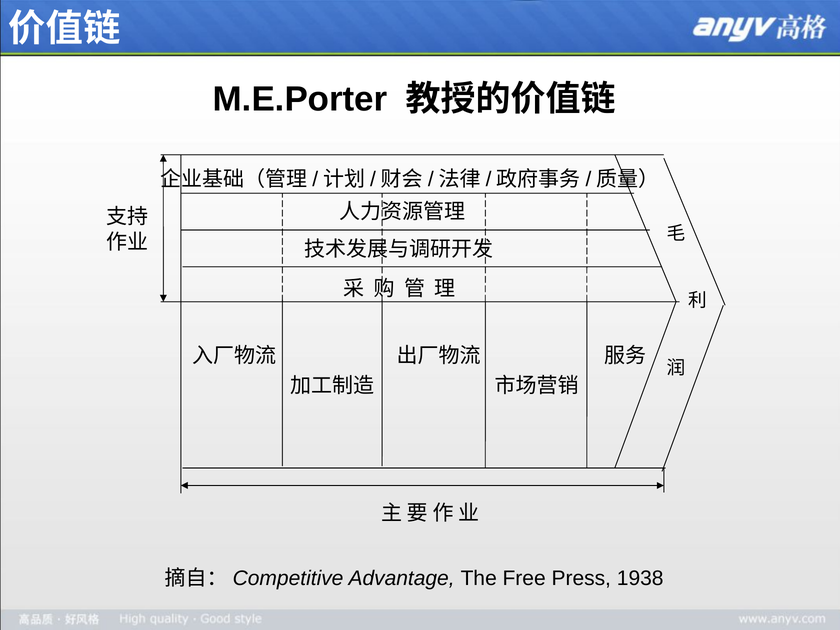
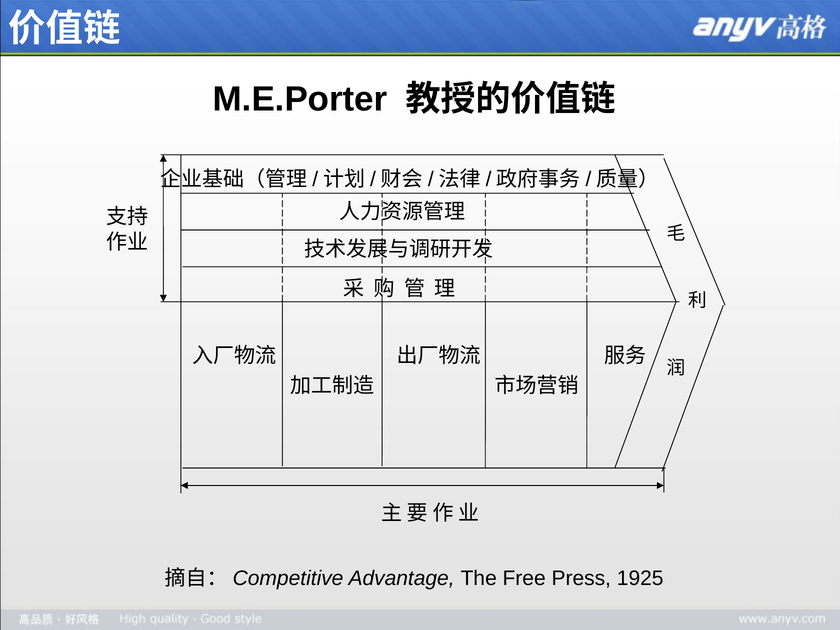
1938: 1938 -> 1925 (640, 578)
